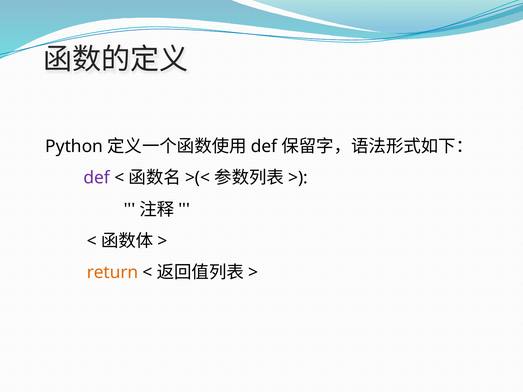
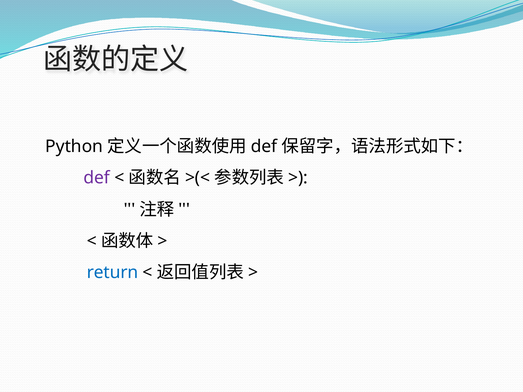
return colour: orange -> blue (113, 273)
